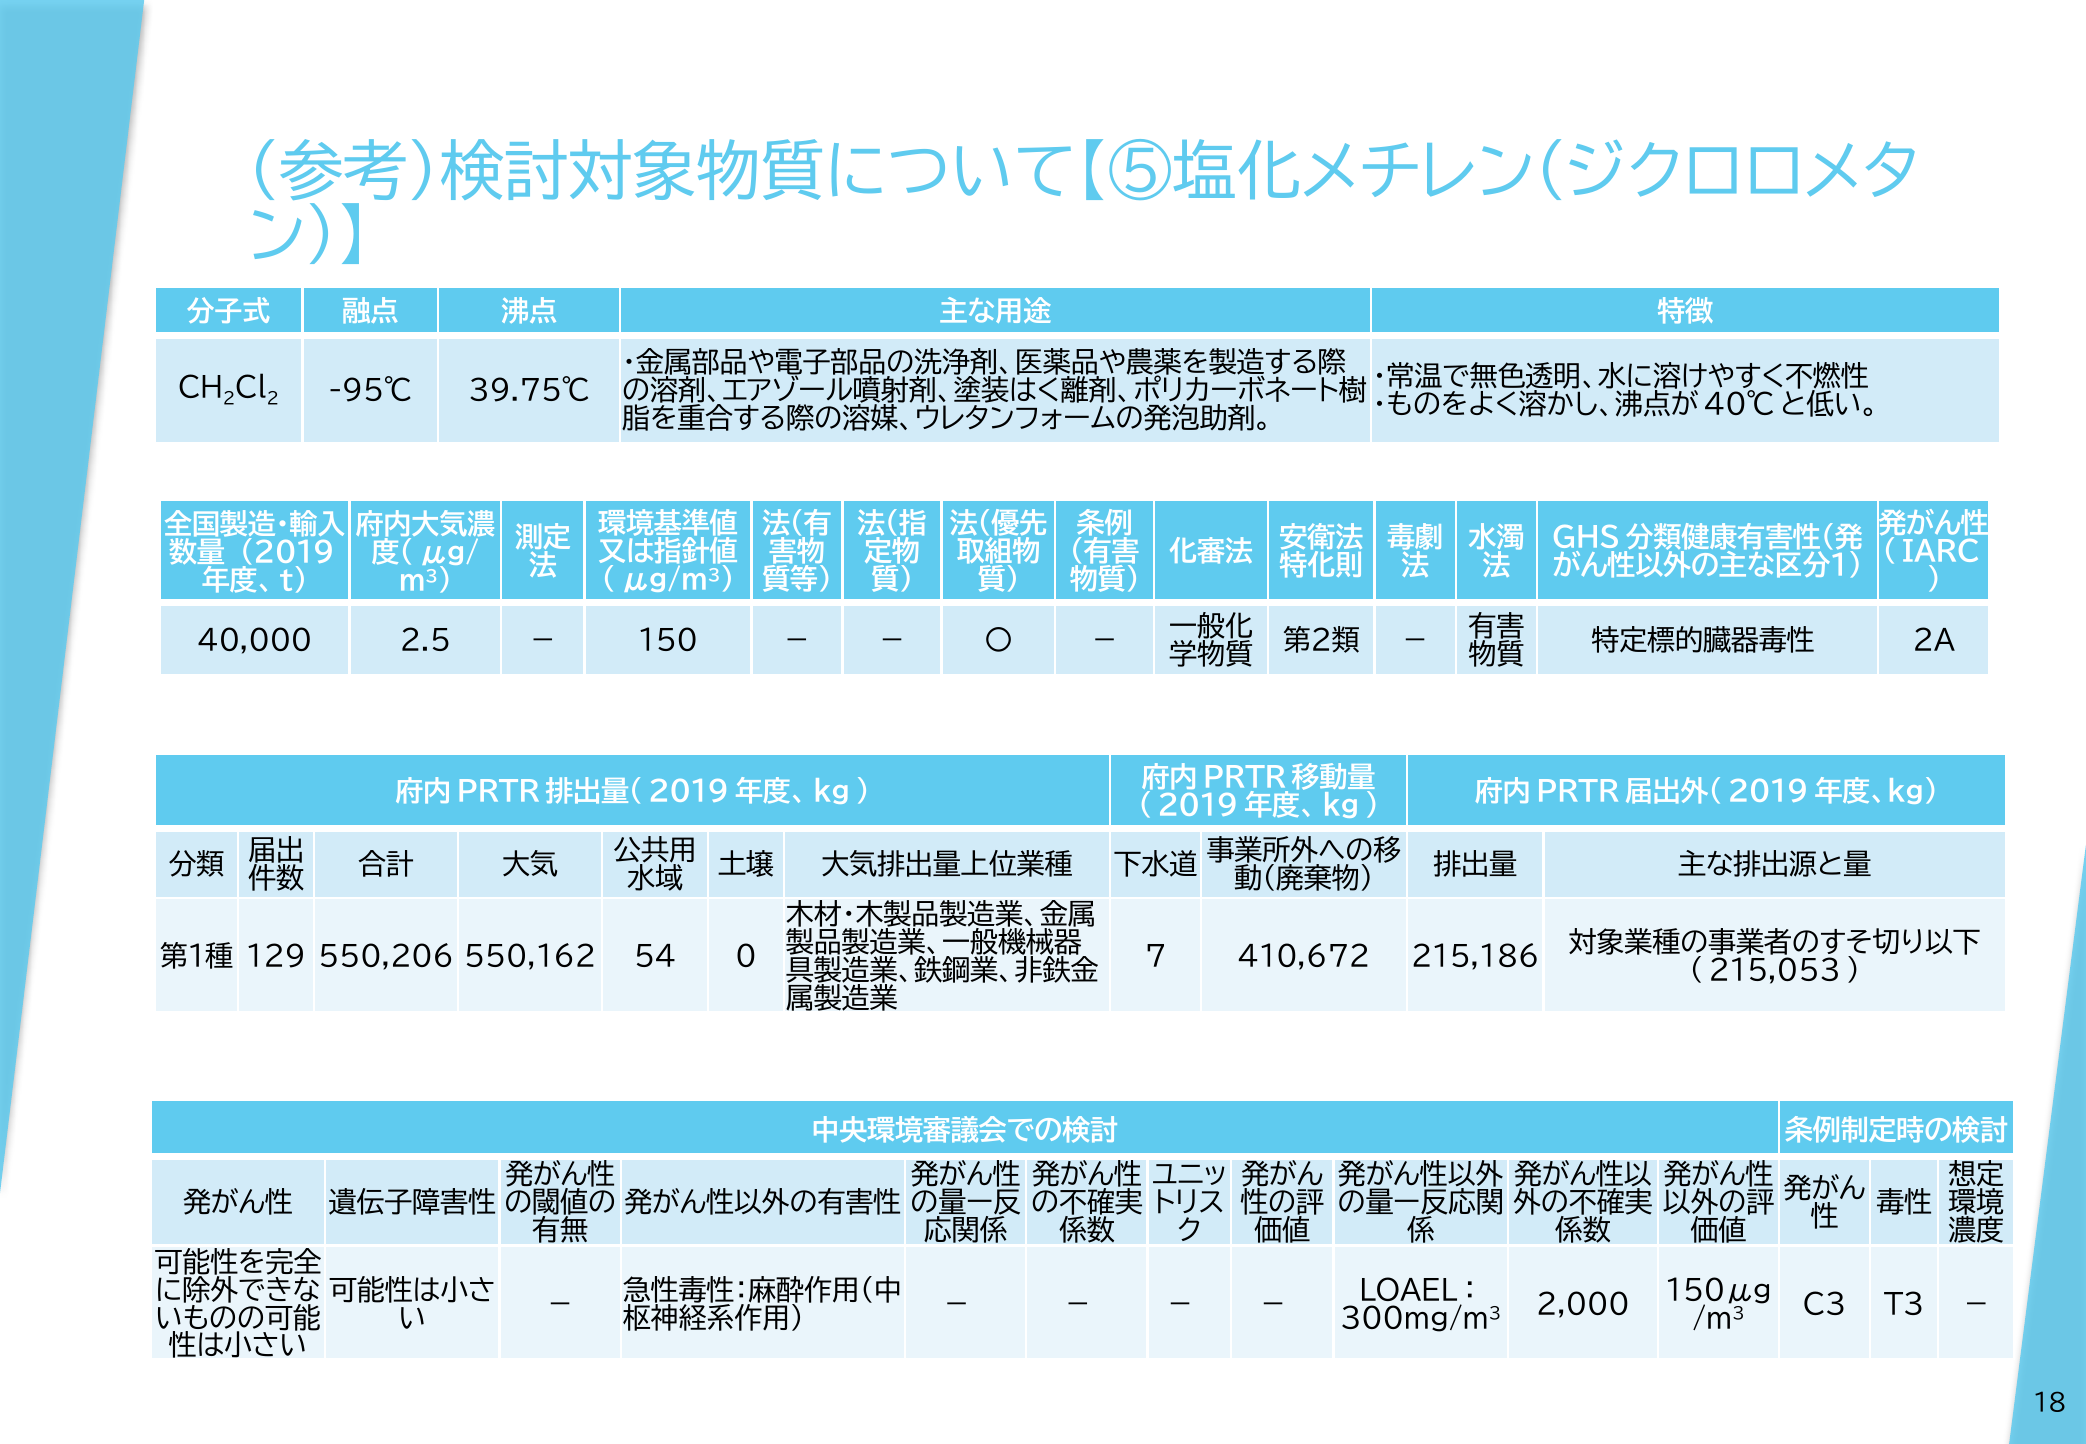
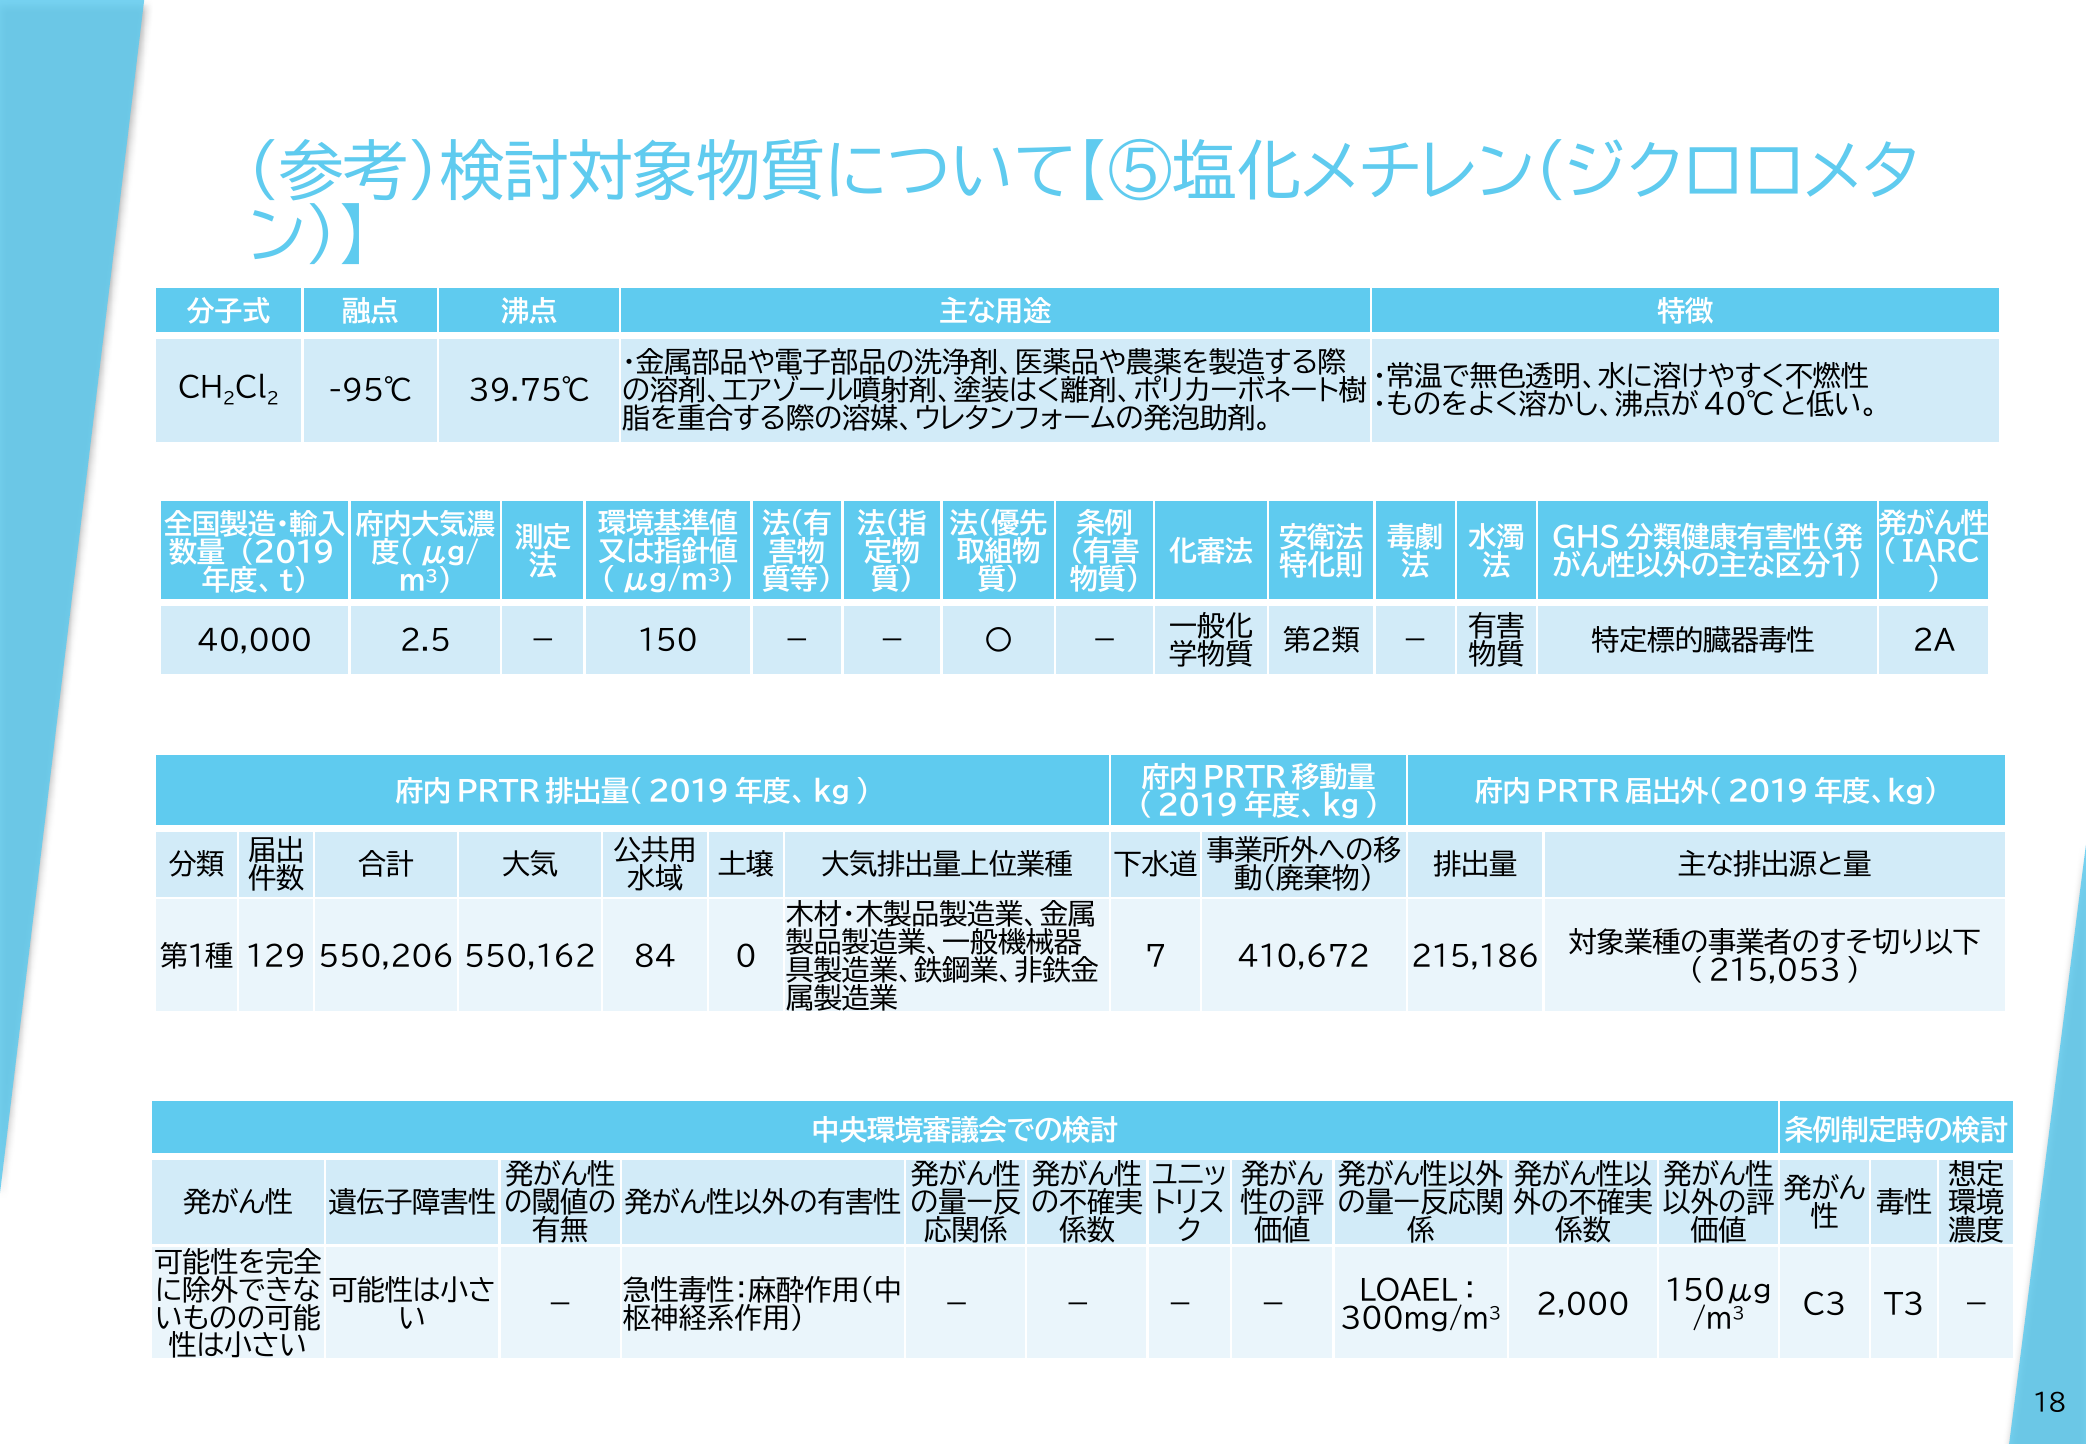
54: 54 -> 84 (655, 958)
